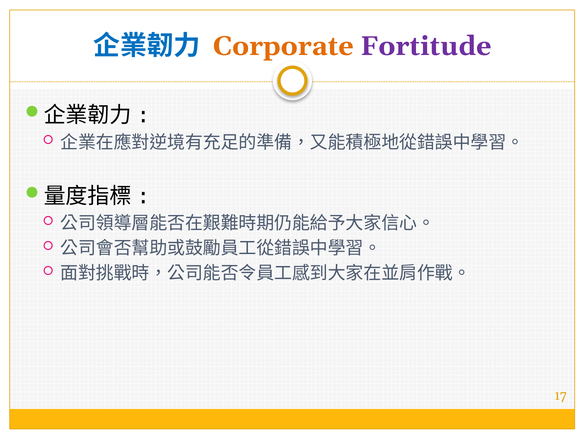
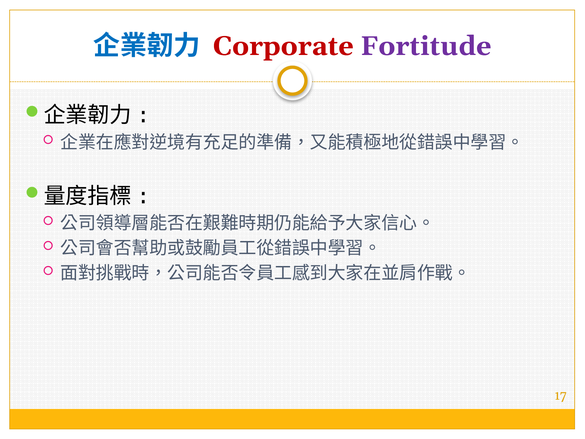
Corporate colour: orange -> red (283, 46)
